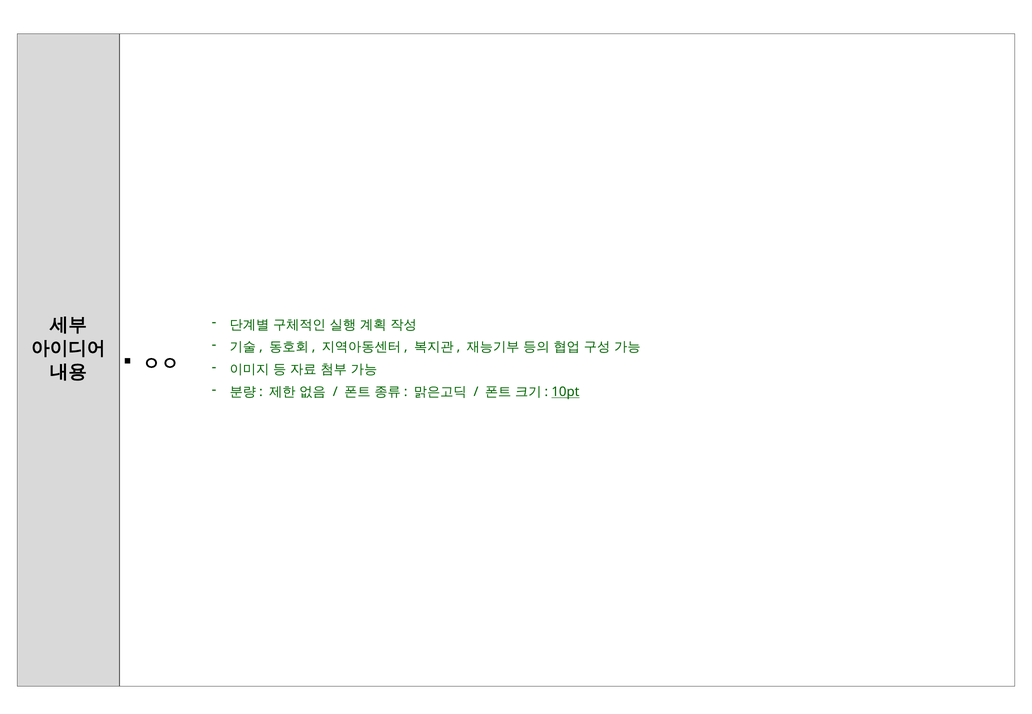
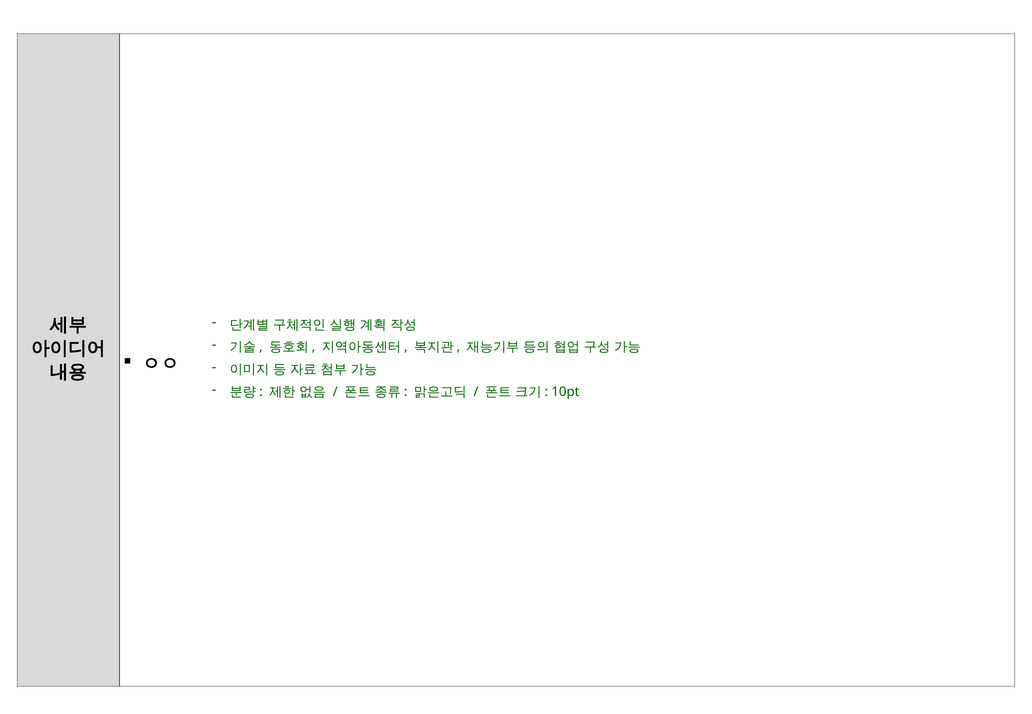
10pt underline: present -> none (565, 392)
